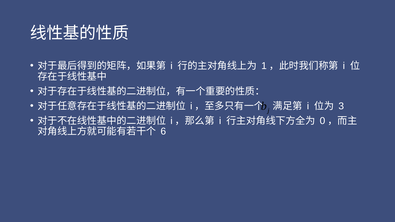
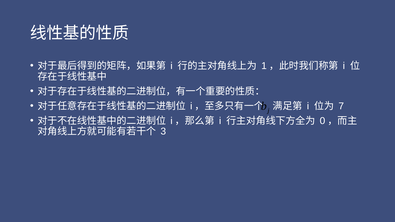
3: 3 -> 7 (341, 106)
6: 6 -> 3 (163, 132)
